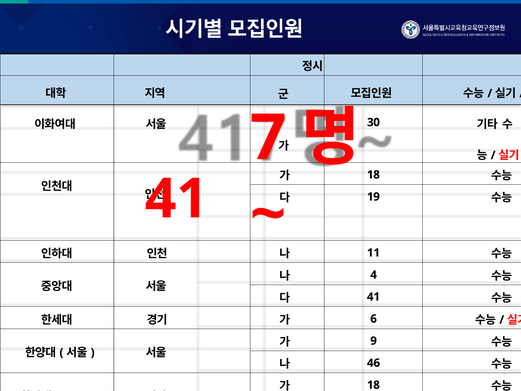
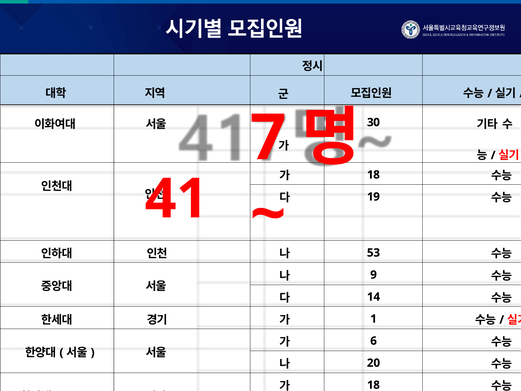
11: 11 -> 53 (373, 253)
4: 4 -> 9 (374, 275)
41: 41 -> 14 (373, 297)
6: 6 -> 1 (374, 319)
9: 9 -> 6 (374, 341)
46: 46 -> 20 (373, 363)
